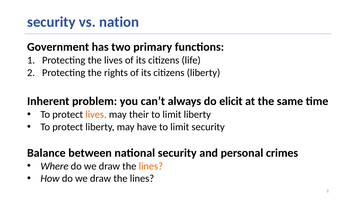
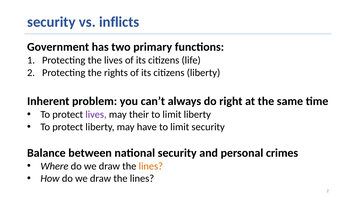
nation: nation -> inflicts (119, 22)
elicit: elicit -> right (231, 101)
lives colour: orange -> purple (96, 115)
